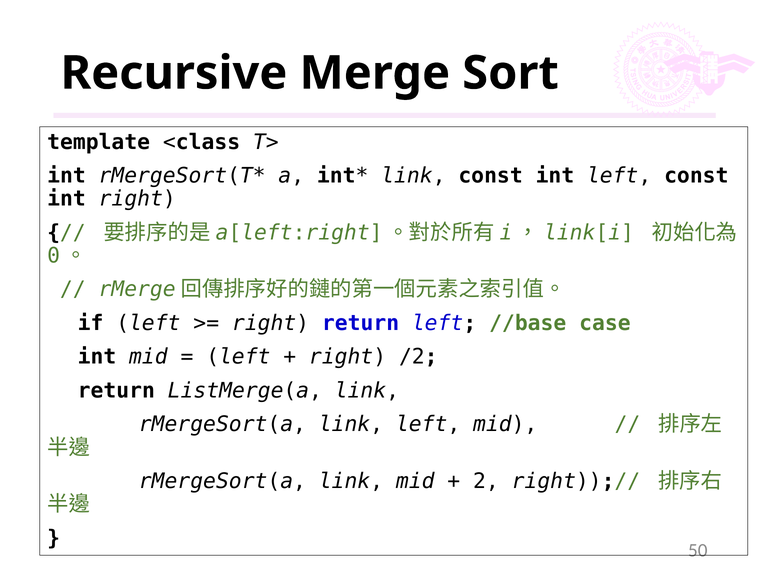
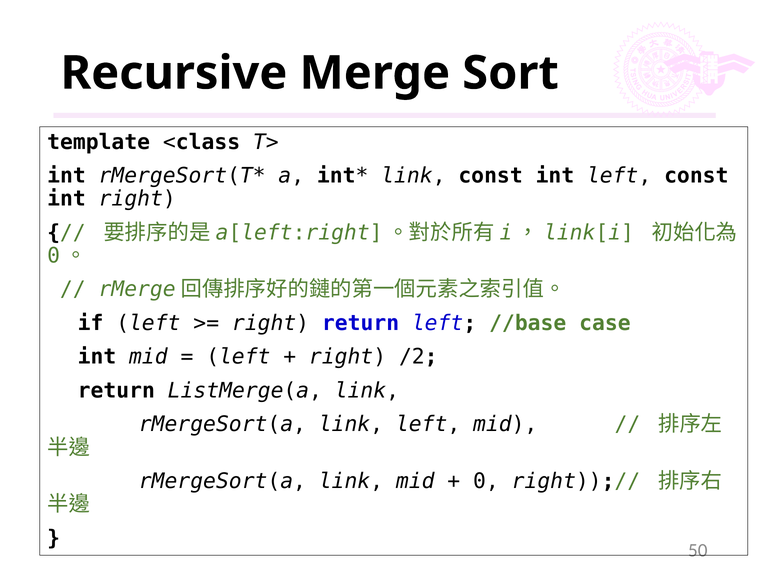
2: 2 -> 0 (486, 481)
